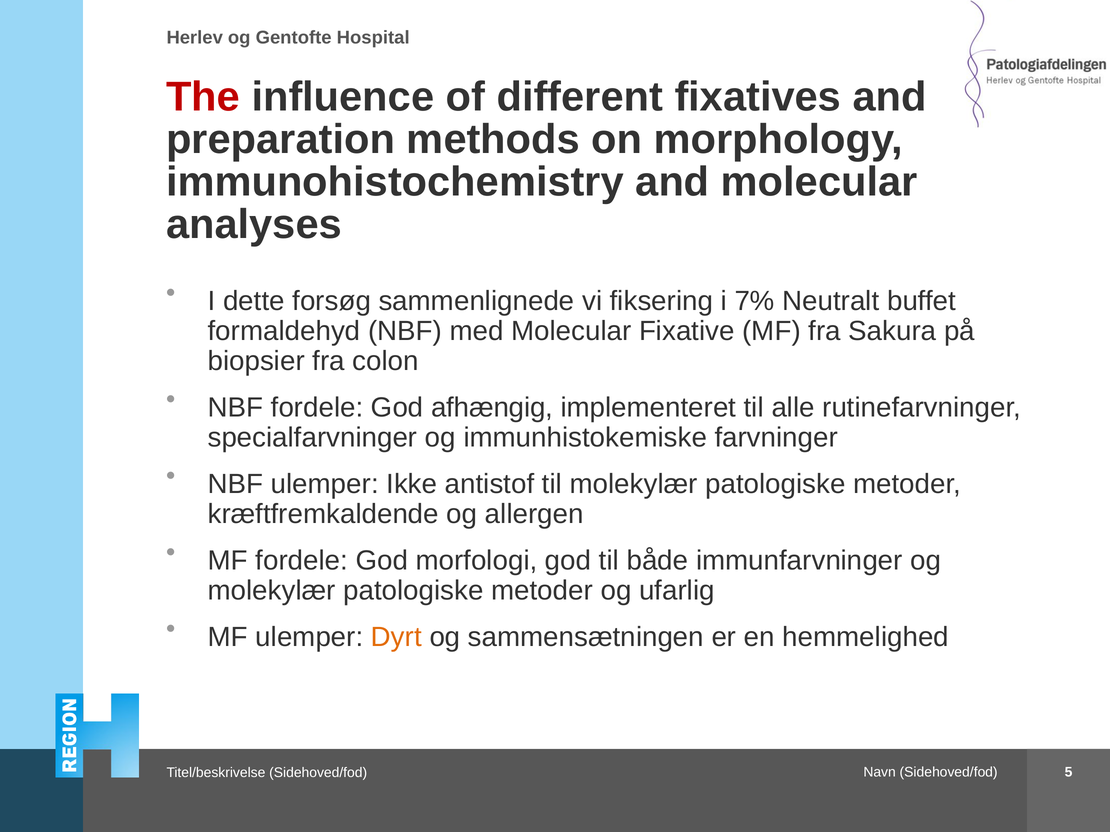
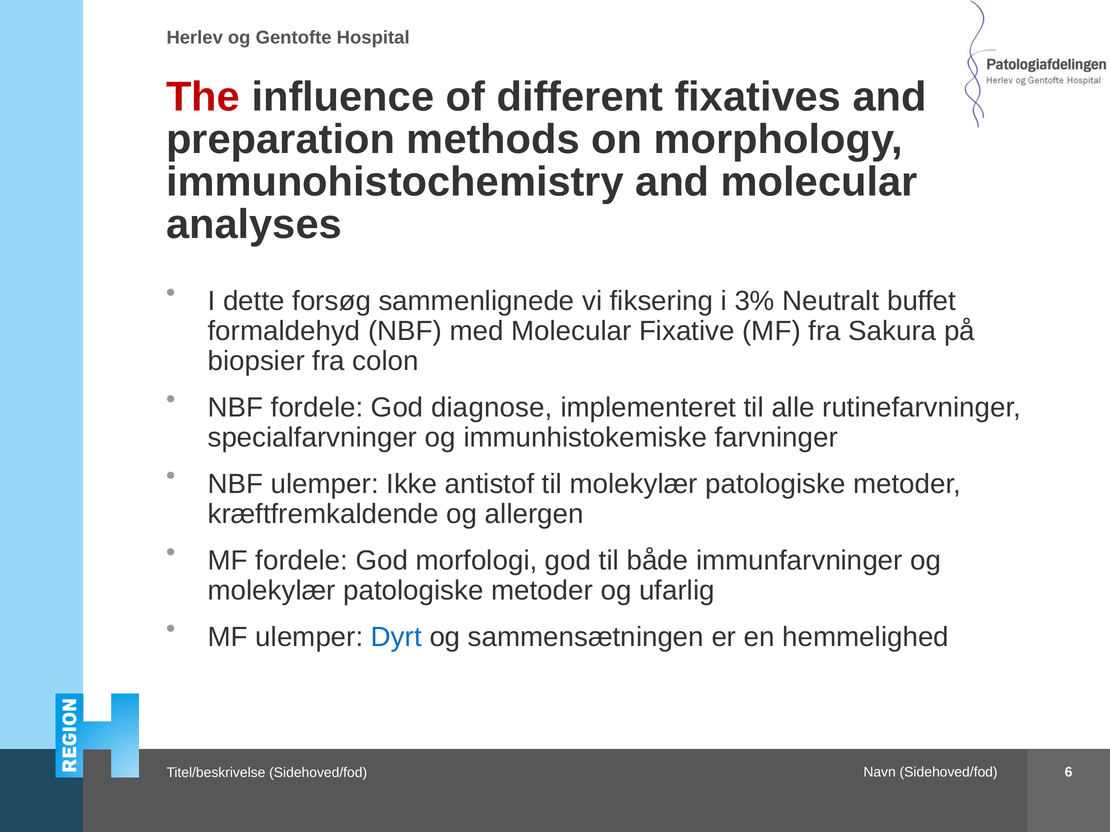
7%: 7% -> 3% (755, 301)
afhængig: afhængig -> diagnose (492, 408)
Dyrt colour: orange -> blue (396, 637)
5: 5 -> 6 (1069, 773)
